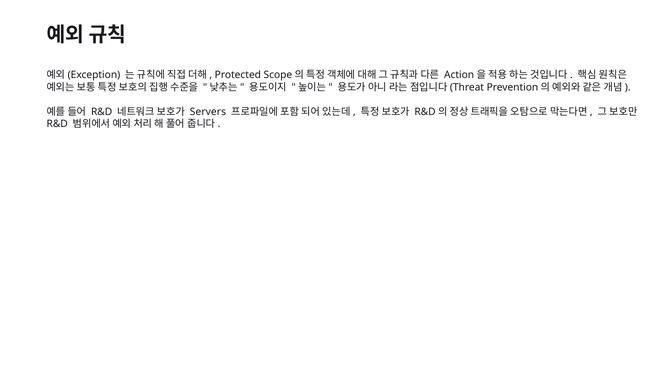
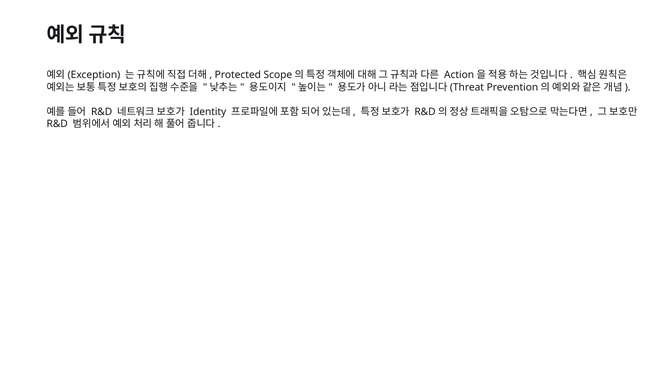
Servers: Servers -> Identity (208, 112)
